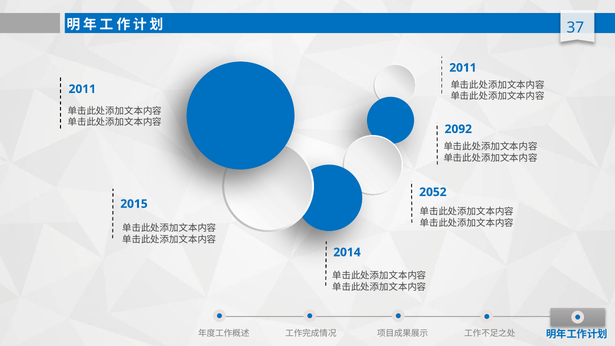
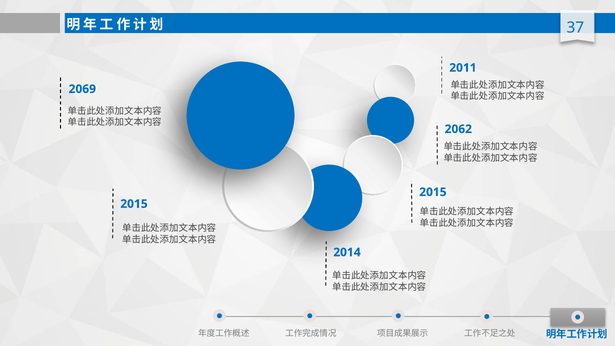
2011: 2011 -> 2069 (82, 89)
2092: 2092 -> 2062 (458, 129)
2052: 2052 -> 2015 (433, 192)
